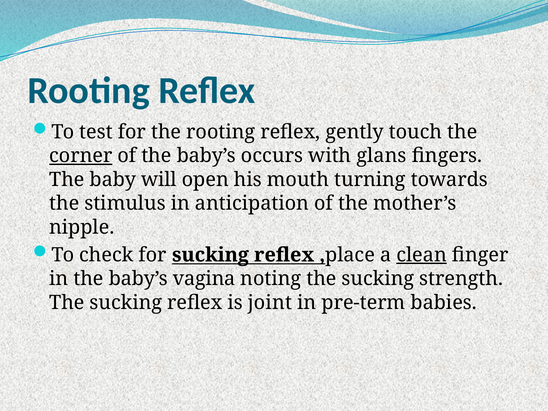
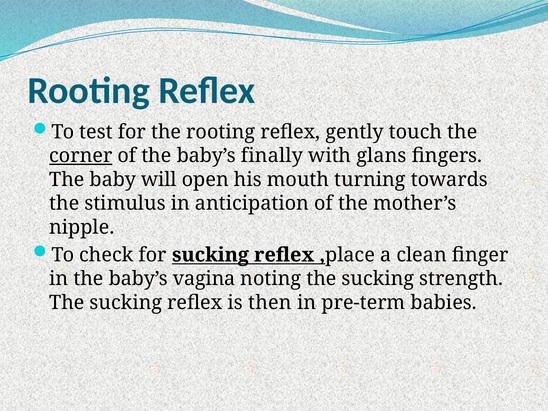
occurs: occurs -> finally (272, 156)
clean underline: present -> none (422, 255)
joint: joint -> then (270, 303)
